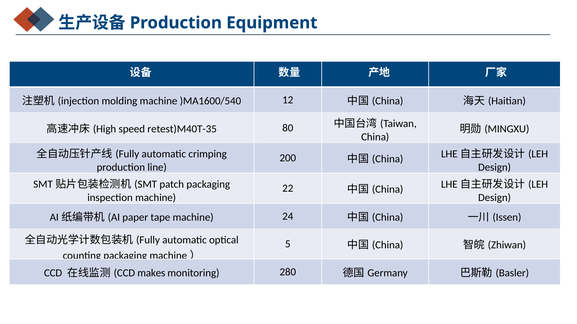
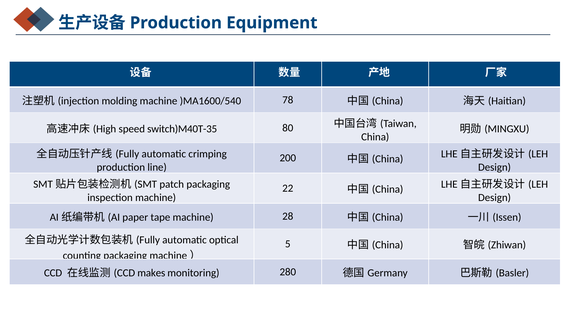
12: 12 -> 78 (288, 100)
retest)M40T-35: retest)M40T-35 -> switch)M40T-35 (182, 129)
24: 24 -> 28 (288, 217)
